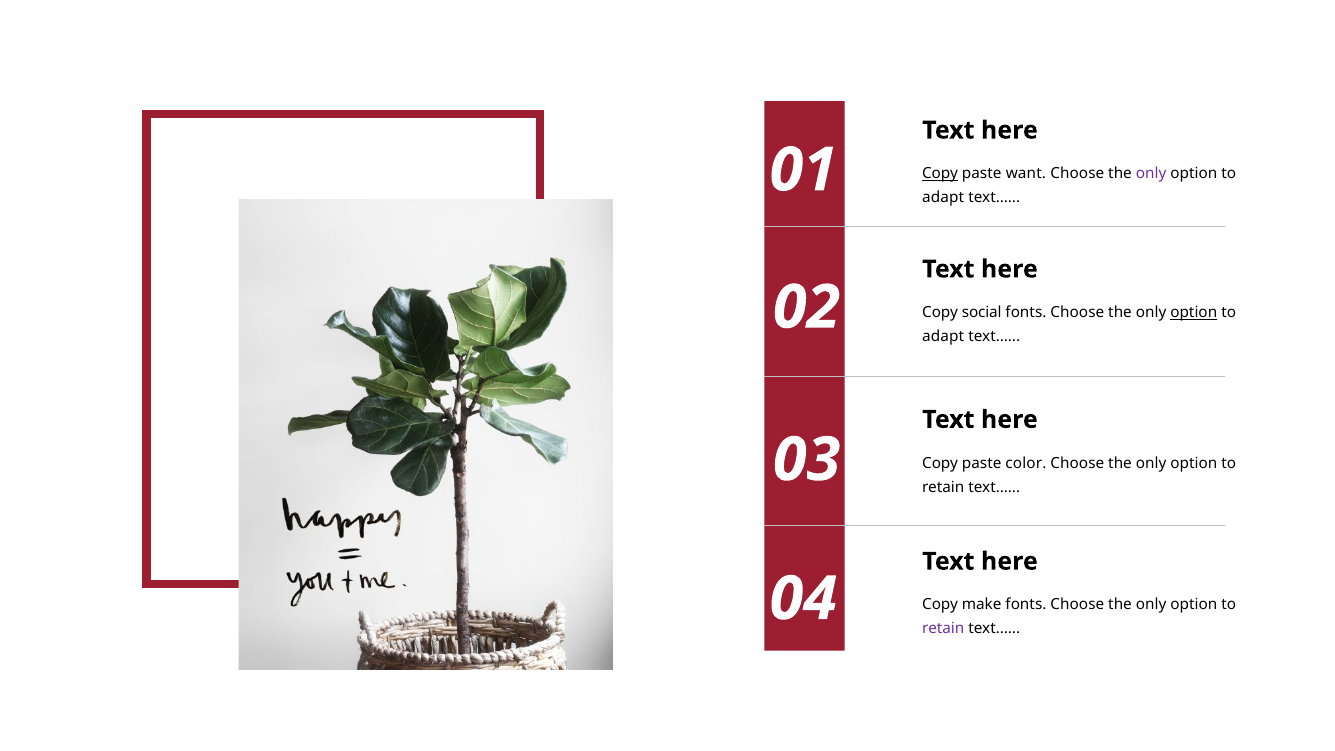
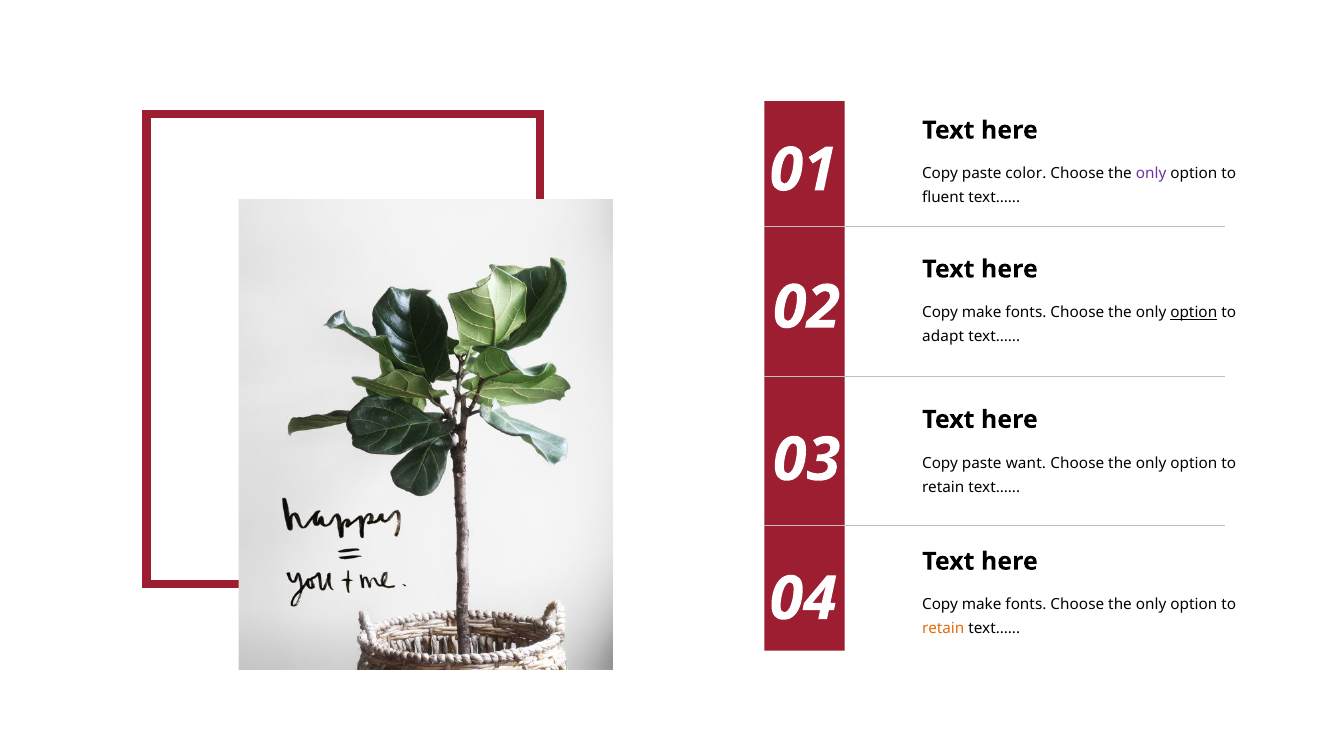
Copy underline: present -> none (940, 174)
want: want -> color (1026, 174)
adapt: adapt -> fluent (943, 198)
social: social -> make (982, 313)
color: color -> want (1026, 463)
retain colour: purple -> orange (943, 629)
